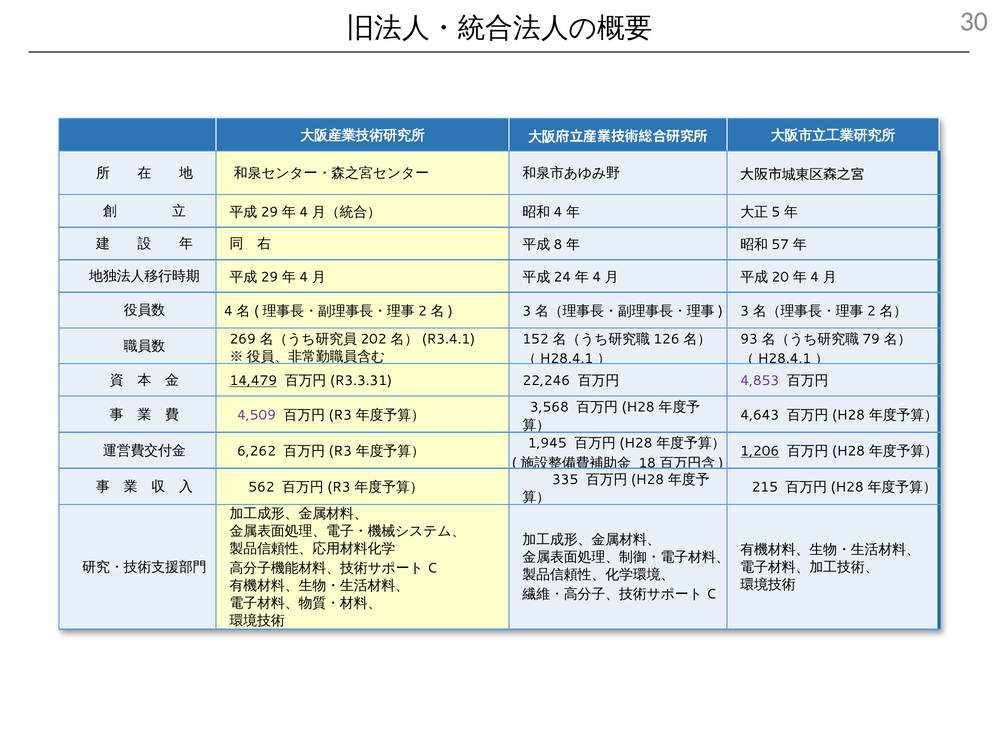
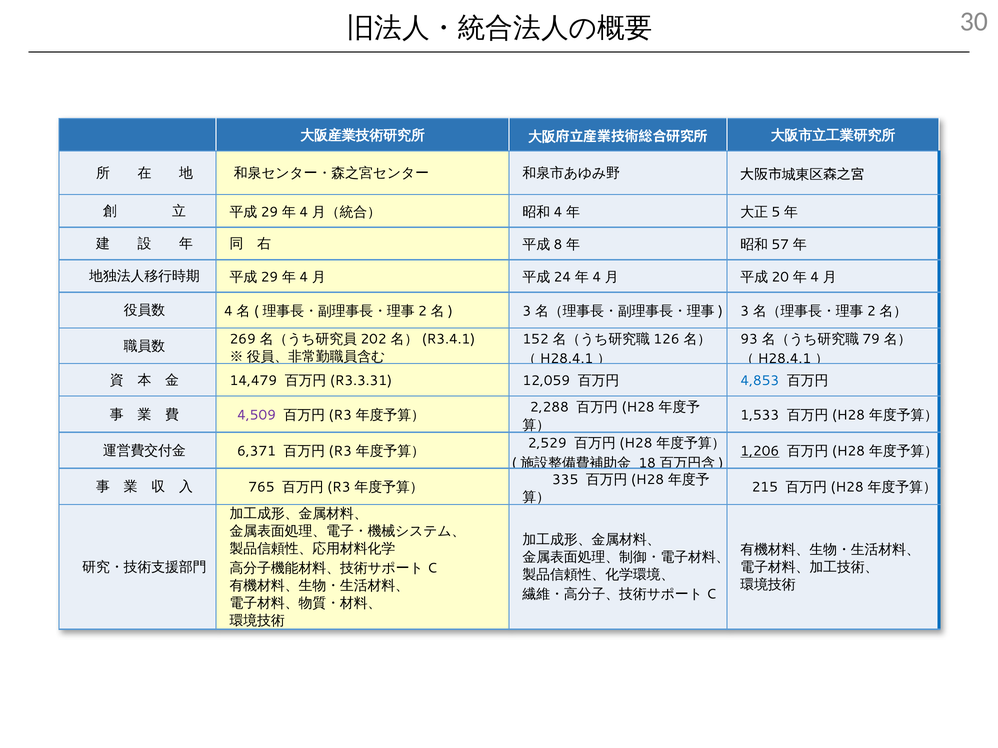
14,479 underline: present -> none (253, 381)
22,246: 22,246 -> 12,059 (546, 381)
4,853 colour: purple -> blue (760, 381)
3,568: 3,568 -> 2,288 (549, 408)
4,643: 4,643 -> 1,533 (760, 415)
1,945: 1,945 -> 2,529 (547, 444)
6,262: 6,262 -> 6,371 (257, 452)
562: 562 -> 765 (261, 488)
